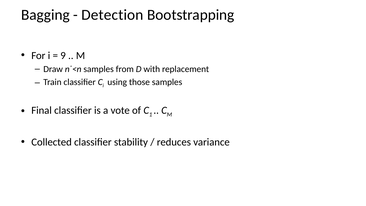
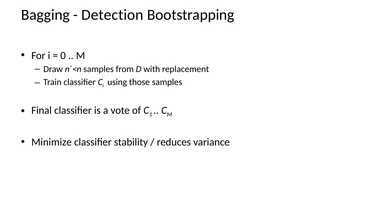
9: 9 -> 0 (63, 56)
Collected: Collected -> Minimize (52, 142)
